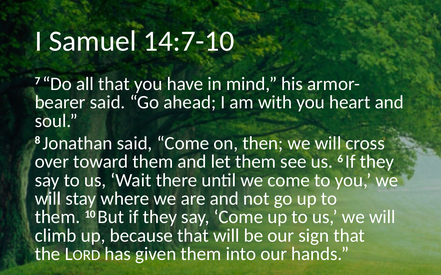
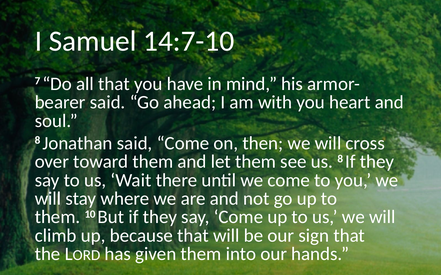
us 6: 6 -> 8 (340, 159)
